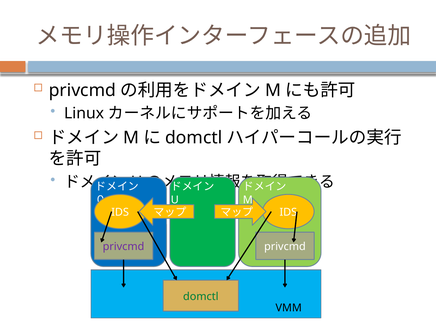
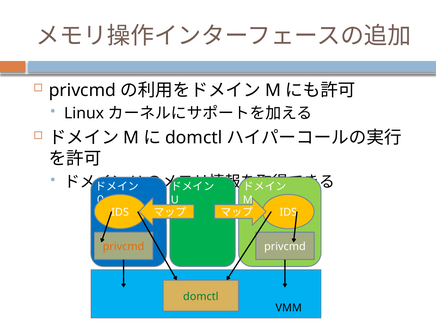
privcmd colour: purple -> orange (124, 247)
